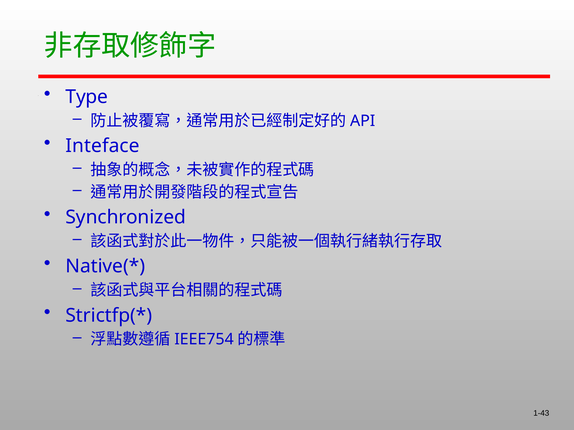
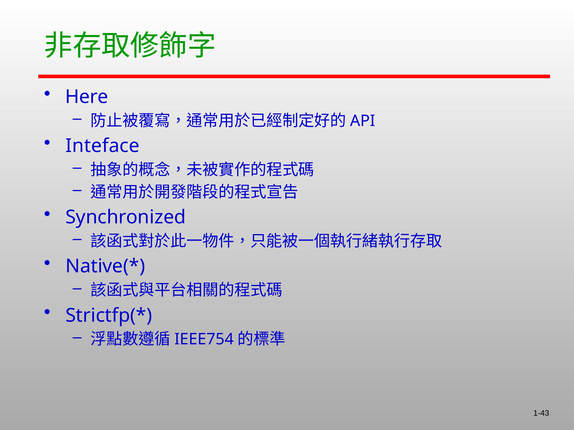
Type: Type -> Here (87, 97)
